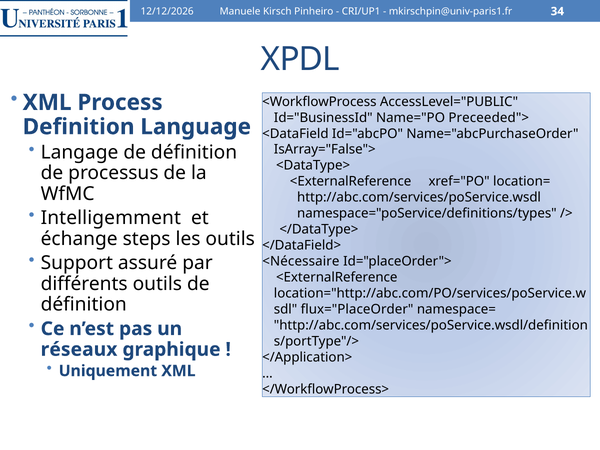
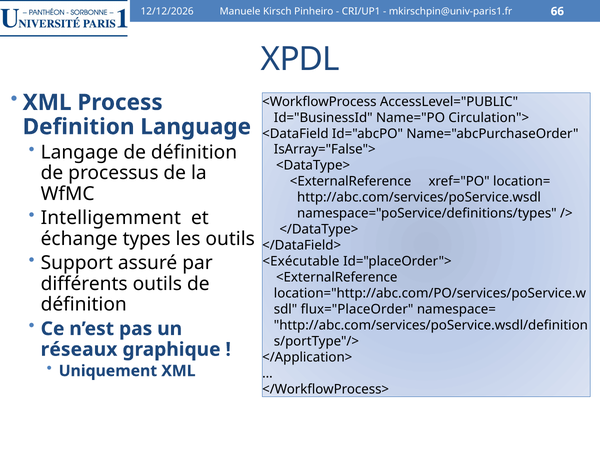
34: 34 -> 66 (557, 11)
Preceeded">: Preceeded"> -> Circulation"> (489, 118)
steps: steps -> types (147, 239)
<Nécessaire: <Nécessaire -> <Exécutable (301, 262)
